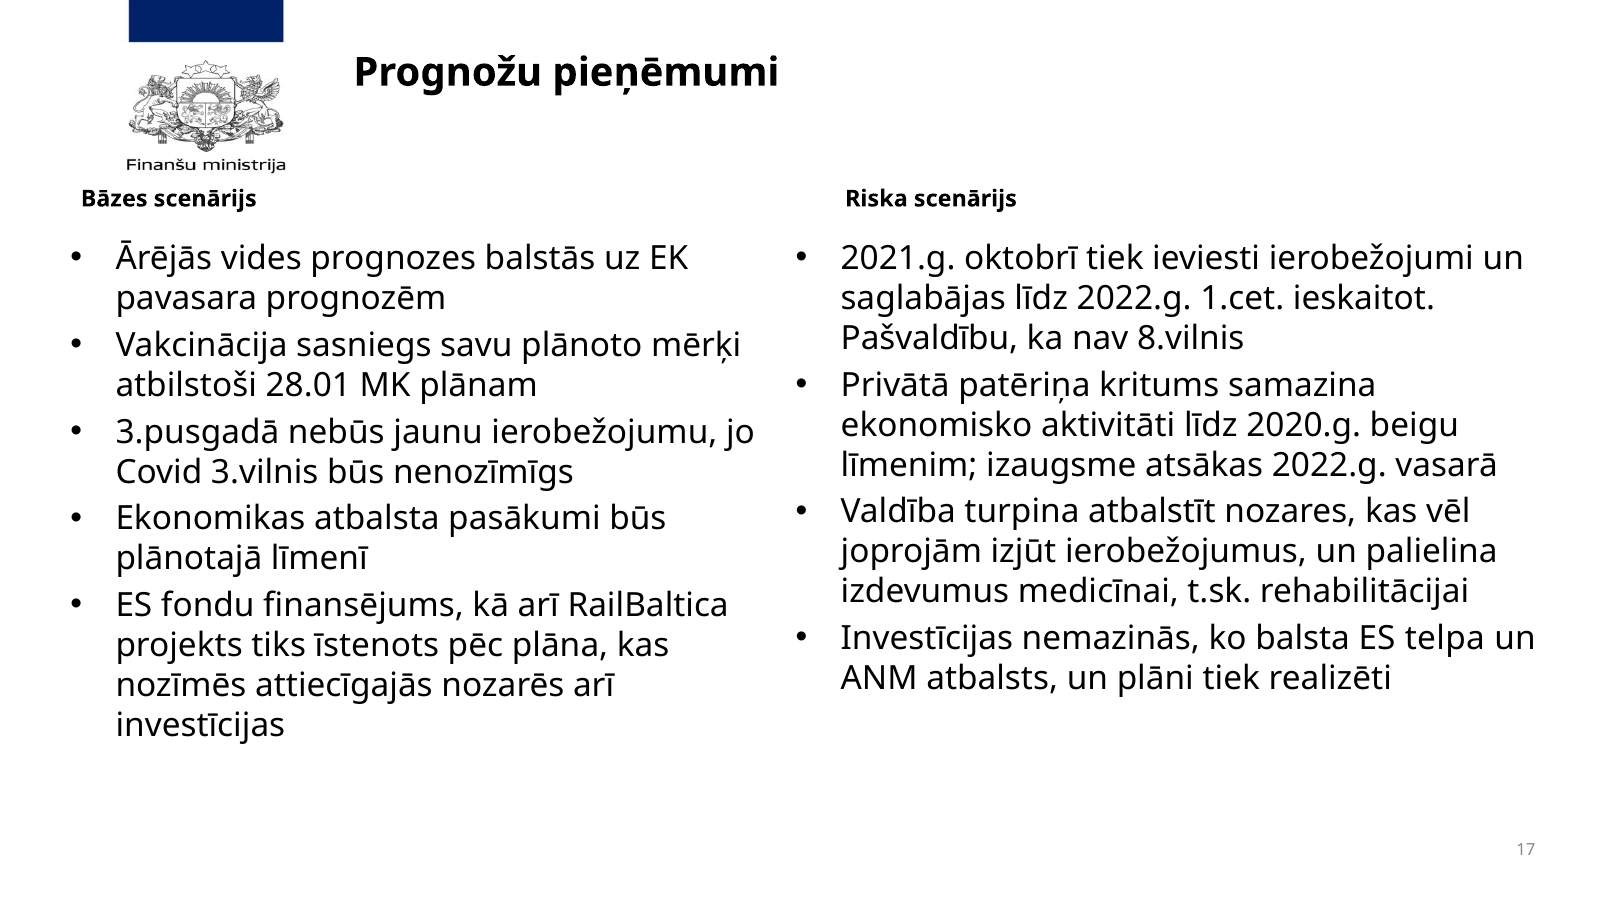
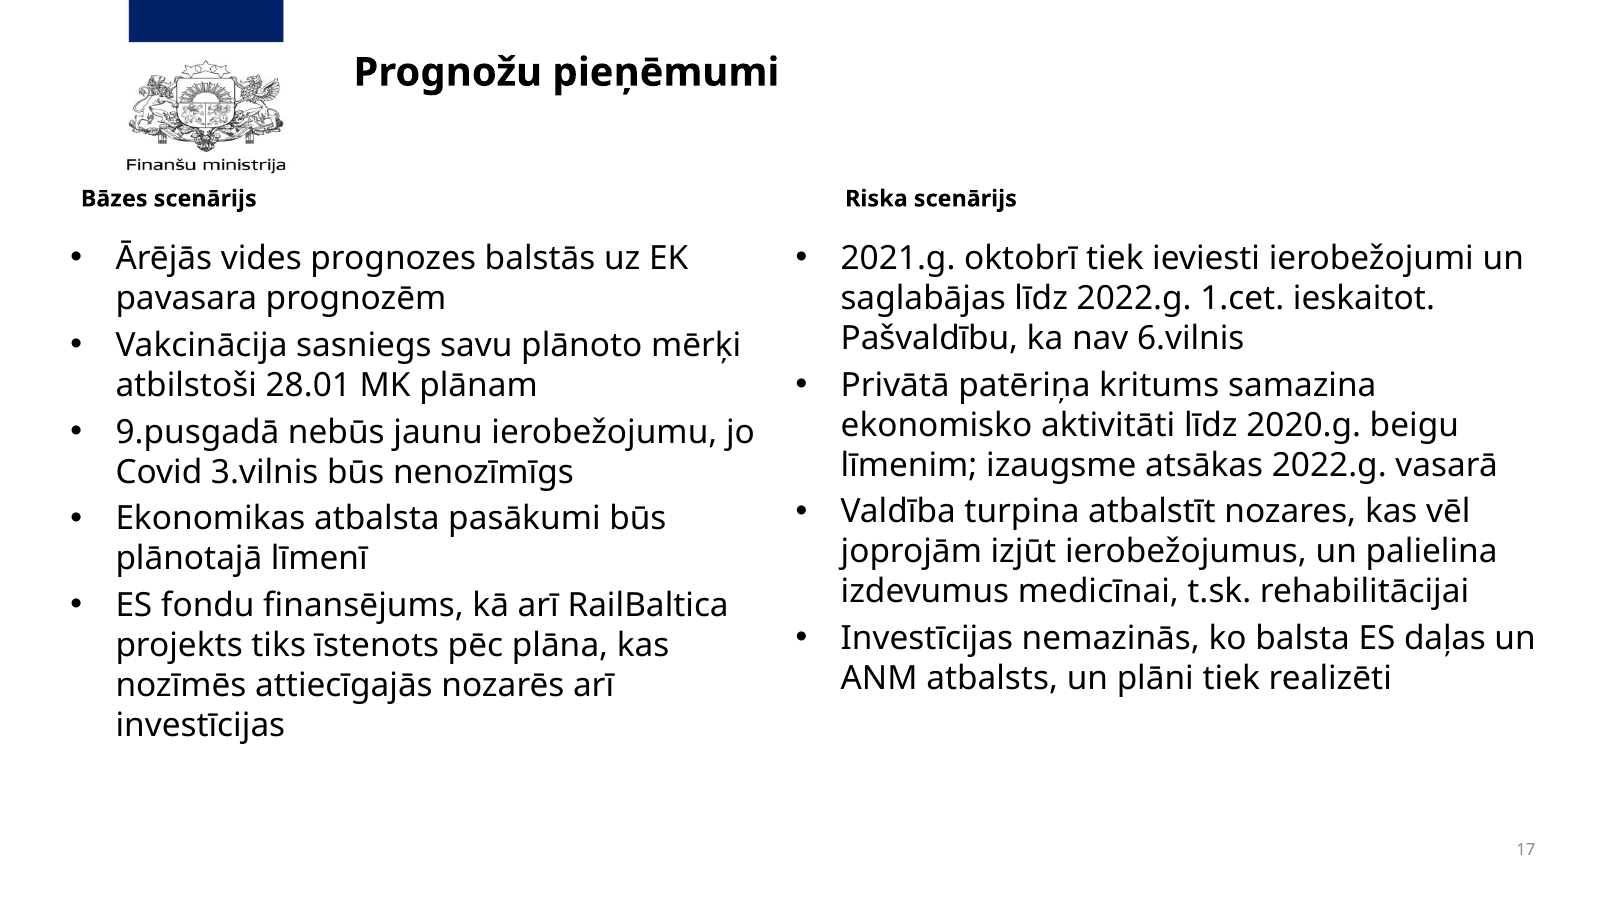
8.vilnis: 8.vilnis -> 6.vilnis (1191, 339)
3.pusgadā: 3.pusgadā -> 9.pusgadā (197, 432)
telpa: telpa -> daļas (1445, 639)
